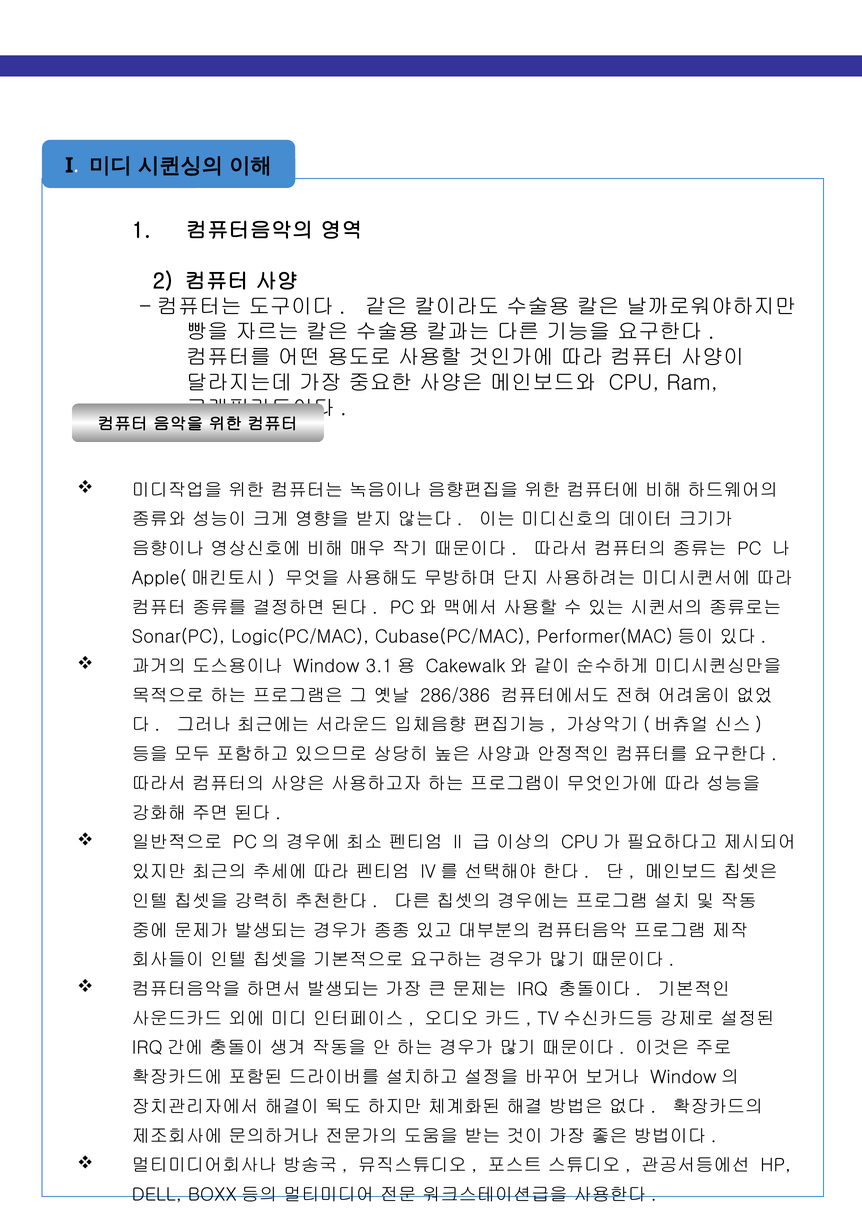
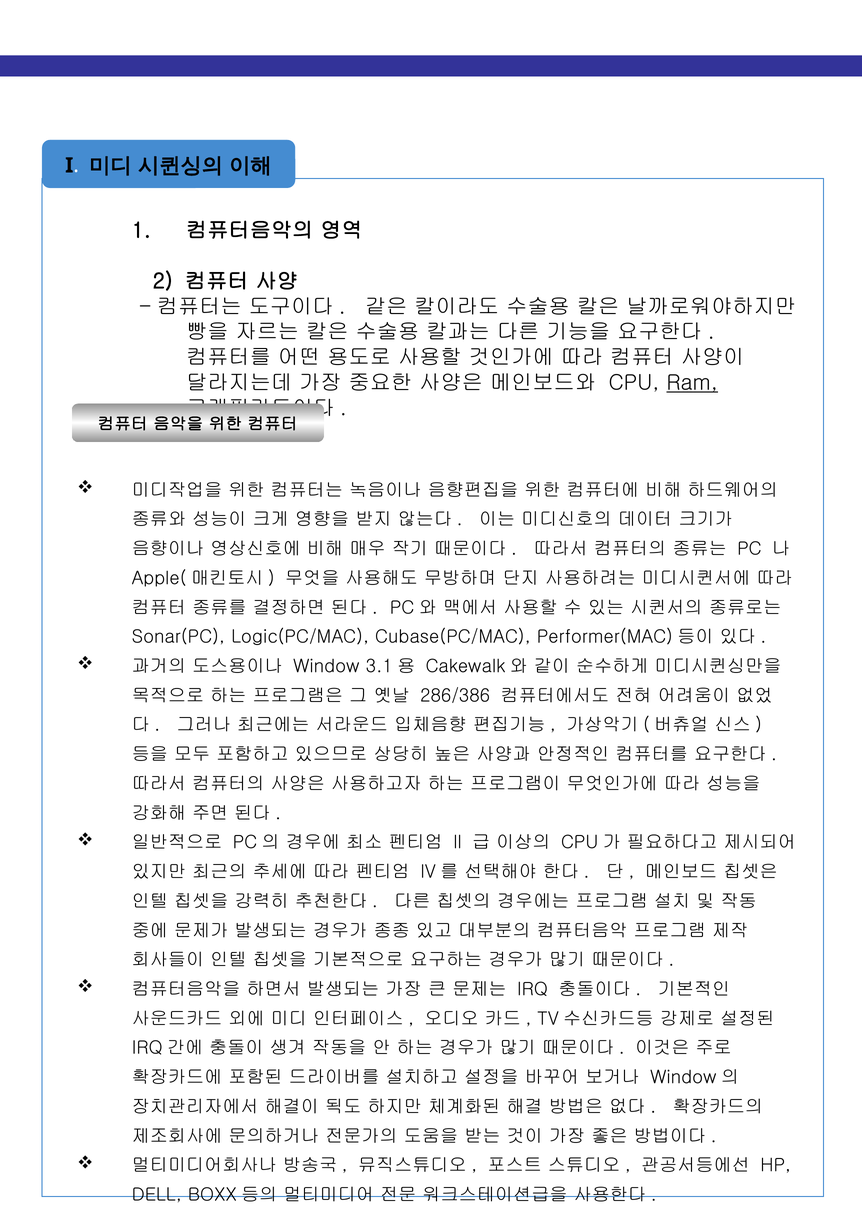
Ram underline: none -> present (692, 383)
